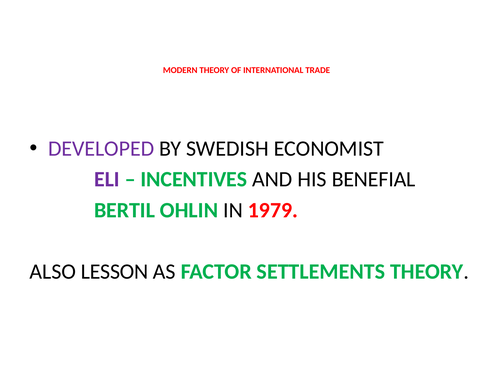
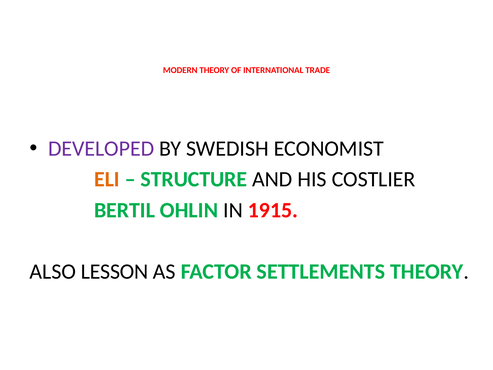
ELI colour: purple -> orange (107, 179)
INCENTIVES: INCENTIVES -> STRUCTURE (194, 179)
BENEFIAL: BENEFIAL -> COSTLIER (374, 179)
1979: 1979 -> 1915 (273, 210)
